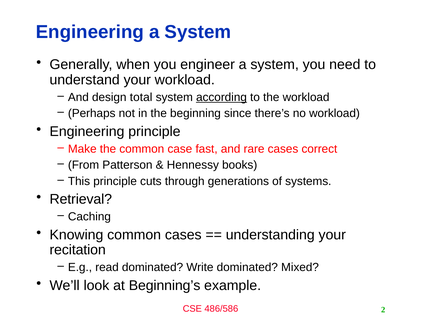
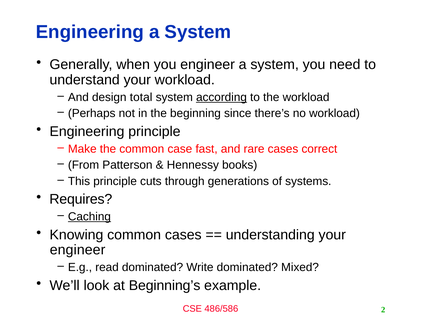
Retrieval: Retrieval -> Requires (81, 199)
Caching underline: none -> present (89, 217)
recitation: recitation -> engineer (78, 250)
